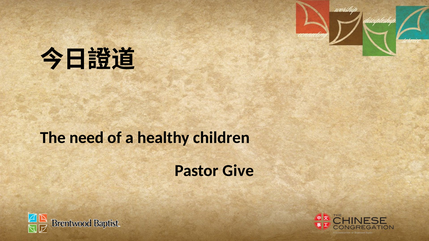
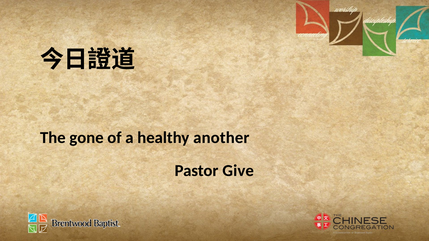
need: need -> gone (86, 138)
children: children -> another (221, 138)
